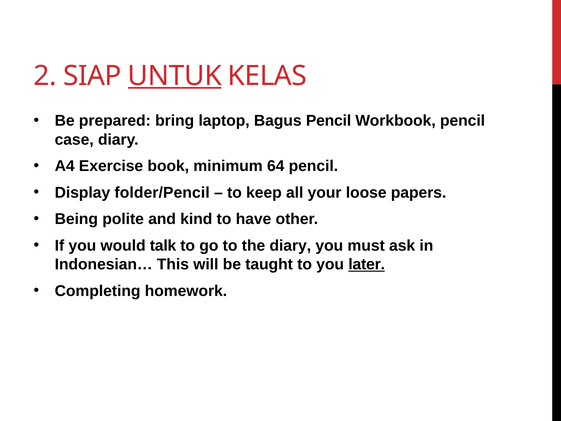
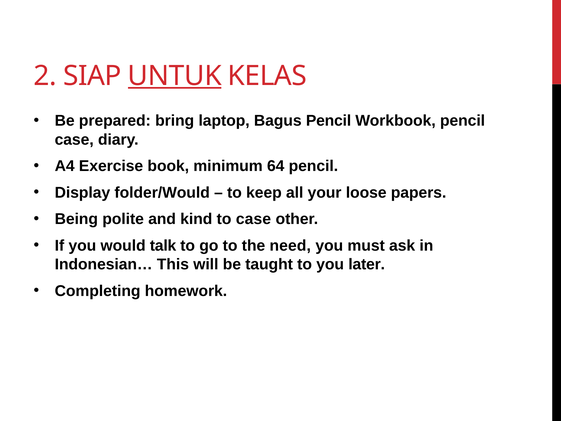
folder/Pencil: folder/Pencil -> folder/Would (162, 192)
to have: have -> case (253, 219)
the diary: diary -> need (290, 245)
later underline: present -> none (367, 264)
